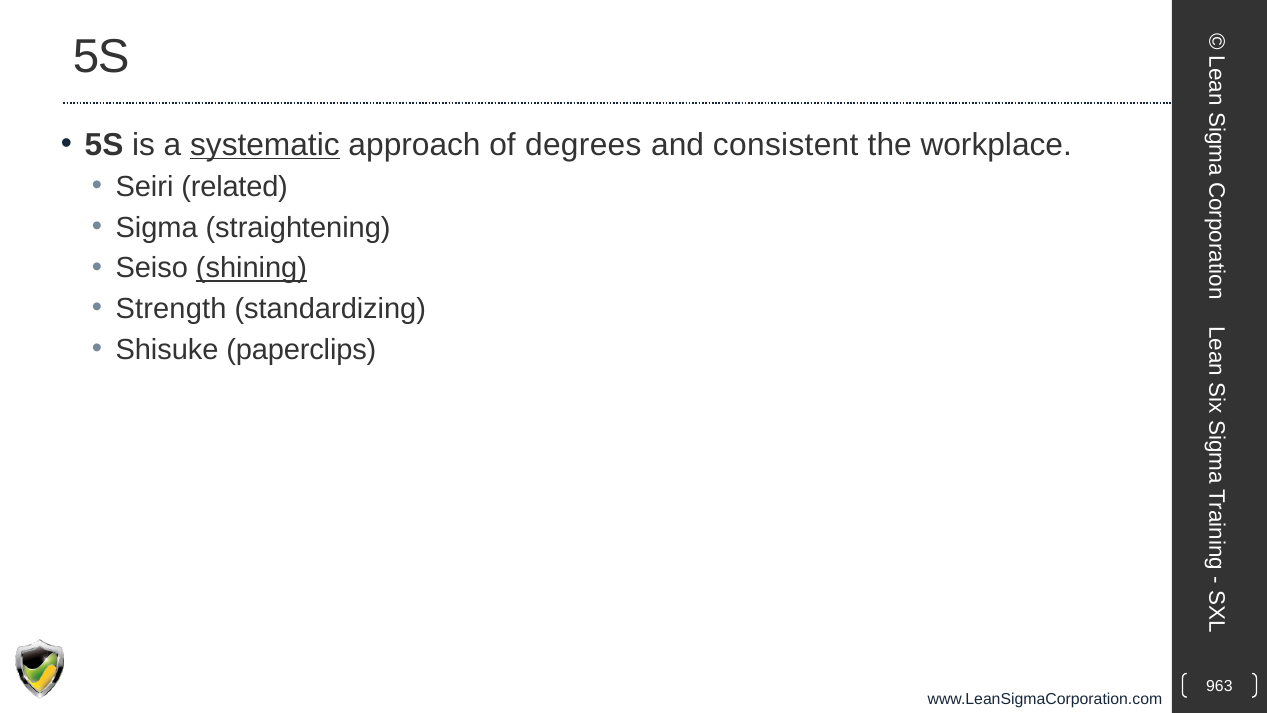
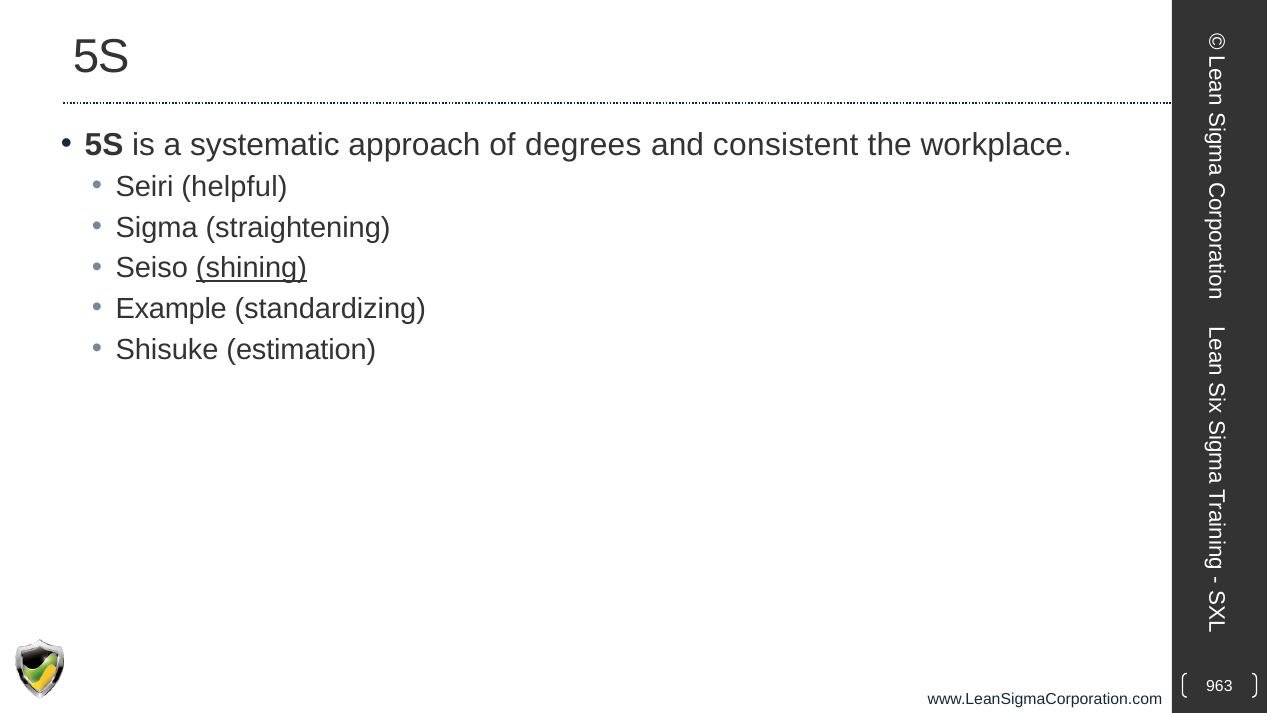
systematic underline: present -> none (265, 145)
related: related -> helpful (234, 187)
Strength: Strength -> Example (171, 309)
paperclips: paperclips -> estimation (301, 349)
